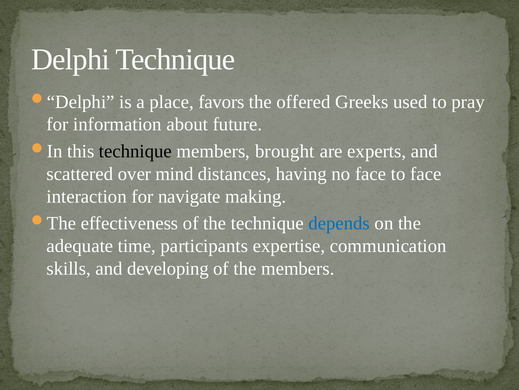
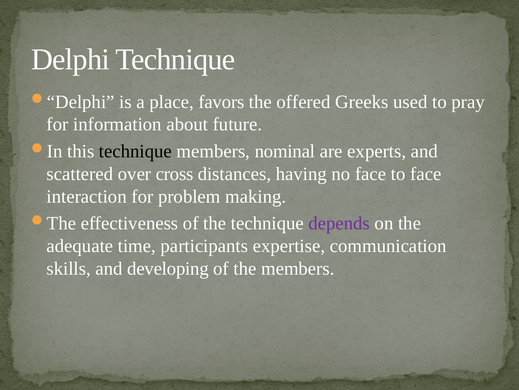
brought: brought -> nominal (285, 151)
mind: mind -> cross (175, 174)
navigate: navigate -> problem (189, 196)
depends colour: blue -> purple (339, 223)
